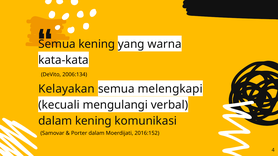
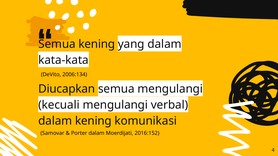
yang warna: warna -> dalam (165, 44)
Kelayakan: Kelayakan -> Diucapkan (67, 89)
semua melengkapi: melengkapi -> mengulangi (170, 89)
